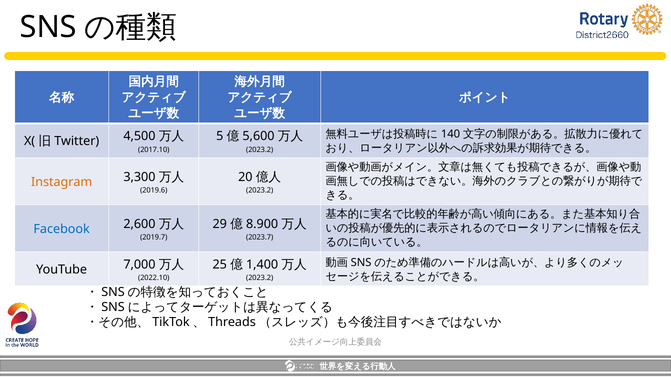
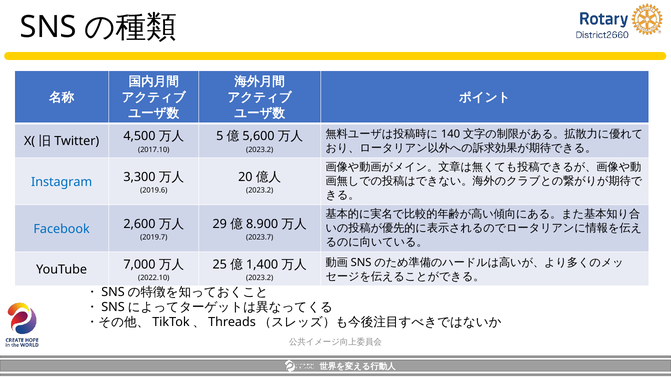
Instagram colour: orange -> blue (62, 182)
